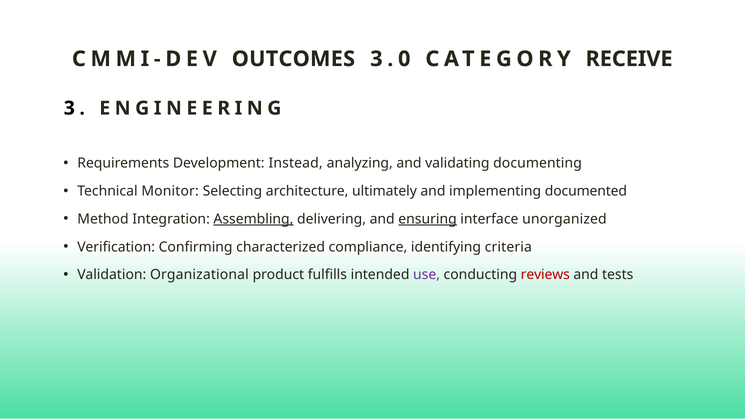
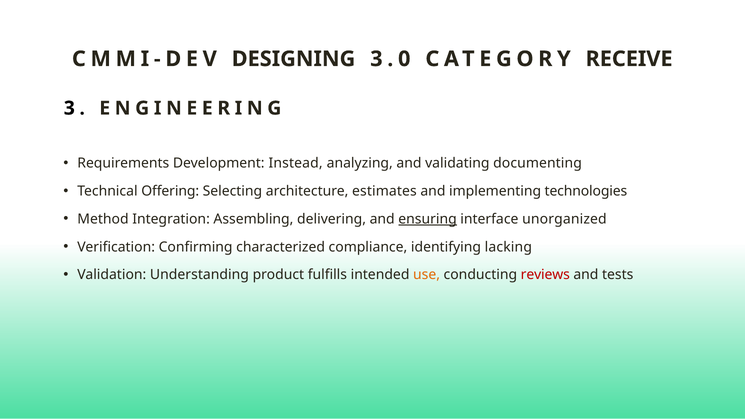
OUTCOMES: OUTCOMES -> DESIGNING (294, 59)
Monitor: Monitor -> Offering (170, 191)
ultimately: ultimately -> estimates (384, 191)
documented: documented -> technologies (586, 191)
Assembling underline: present -> none (253, 219)
criteria: criteria -> lacking (508, 247)
Organizational: Organizational -> Understanding (199, 275)
use colour: purple -> orange (427, 275)
